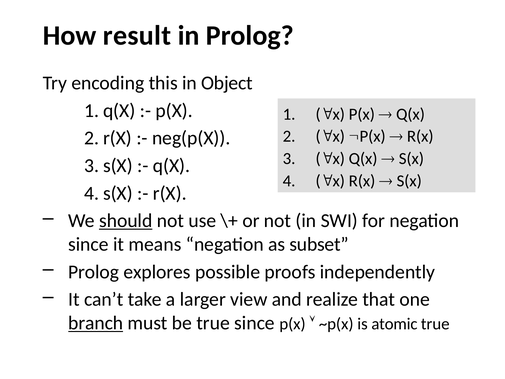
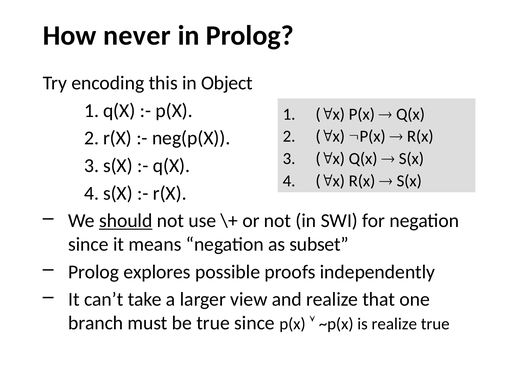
result: result -> never (137, 36)
branch underline: present -> none (96, 323)
is atomic: atomic -> realize (394, 324)
